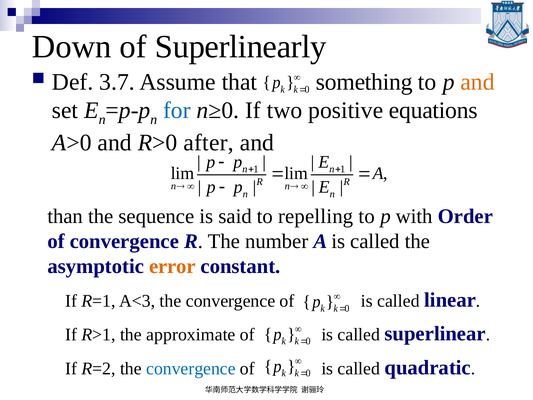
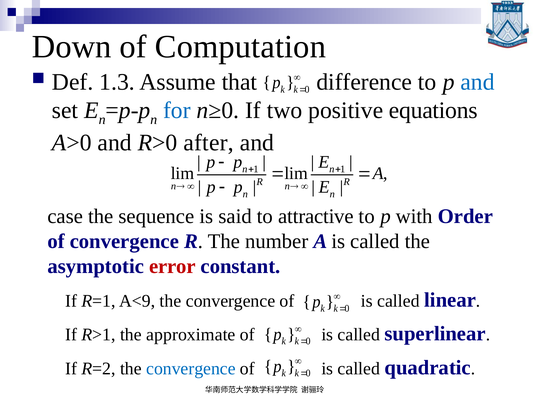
Superlinearly: Superlinearly -> Computation (240, 47)
3.7: 3.7 -> 1.3 (117, 82)
something: something -> difference (364, 82)
and colour: orange -> blue (478, 82)
than: than -> case (65, 216)
repelling: repelling -> attractive (316, 216)
error colour: orange -> red (172, 266)
A<3: A<3 -> A<9 (137, 301)
